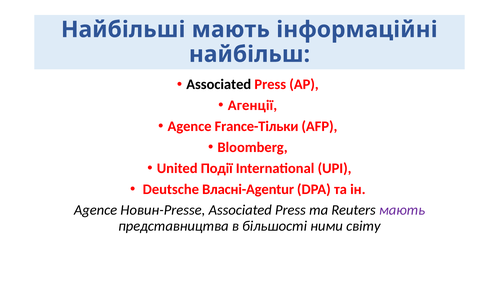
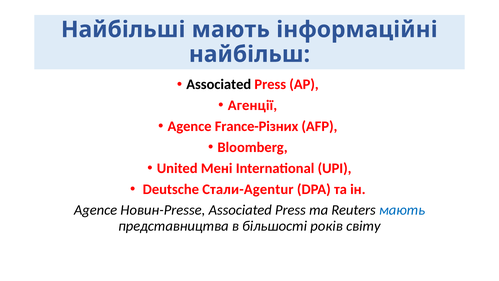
France-Тільки: France-Тільки -> France-Різних (257, 126)
Події: Події -> Мені (217, 168)
Власні-Agentur: Власні-Agentur -> Стали-Agentur (248, 189)
мають colour: purple -> blue (402, 210)
ними: ними -> років (327, 226)
